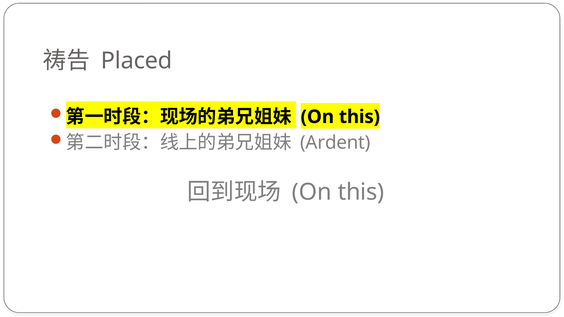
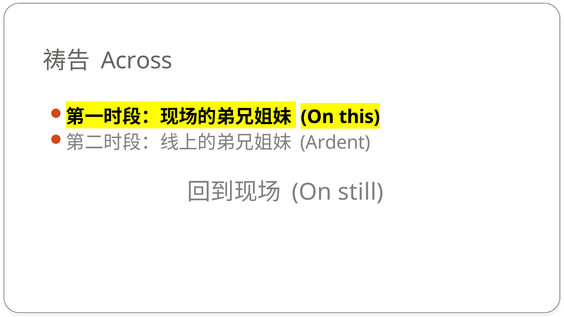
Placed: Placed -> Across (137, 61)
this: this -> still (361, 192)
